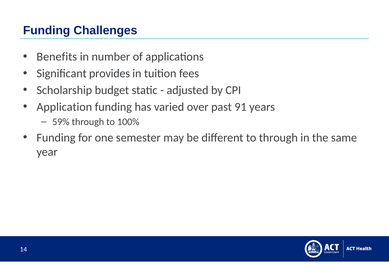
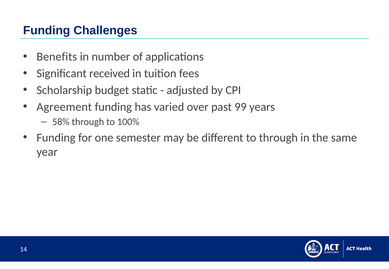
provides: provides -> received (110, 74)
Application: Application -> Agreement (64, 107)
91: 91 -> 99 (241, 107)
59%: 59% -> 58% (61, 122)
